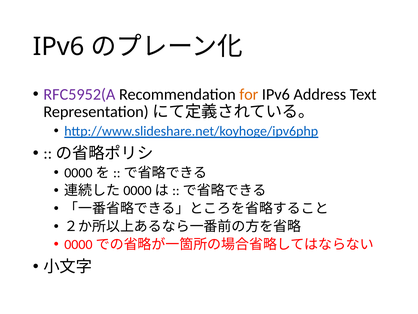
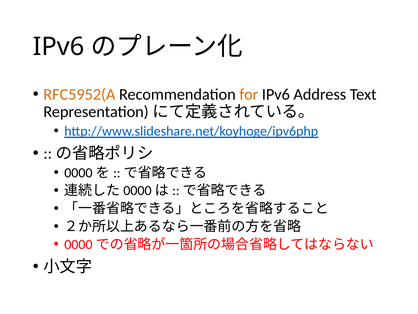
RFC5952(A colour: purple -> orange (79, 94)
